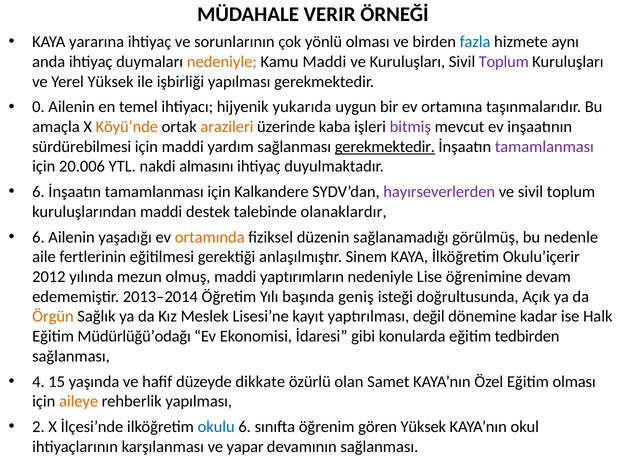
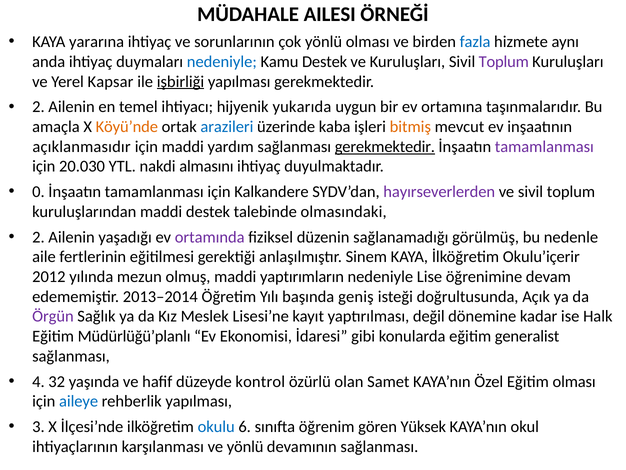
VERIR: VERIR -> AILESI (330, 14)
nedeniyle colour: orange -> blue (222, 62)
Kamu Maddi: Maddi -> Destek (325, 62)
Yerel Yüksek: Yüksek -> Kapsar (111, 82)
işbirliği underline: none -> present (181, 82)
0: 0 -> 2 (38, 107)
arazileri colour: orange -> blue (227, 127)
bitmiş colour: purple -> orange (410, 127)
sürdürebilmesi: sürdürebilmesi -> açıklanmasıdır (82, 147)
20.006: 20.006 -> 20.030 (82, 166)
6: 6 -> 0 (38, 192)
olanaklardır: olanaklardır -> olmasındaki (344, 212)
6: 6 -> 2 (38, 237)
ortamında colour: orange -> purple (210, 237)
Örgün colour: orange -> purple (53, 316)
Müdürlüğü’odağı: Müdürlüğü’odağı -> Müdürlüğü’planlı (134, 336)
tedbirden: tedbirden -> generalist (527, 336)
15: 15 -> 32 (57, 381)
dikkate: dikkate -> kontrol (260, 381)
aileye colour: orange -> blue (79, 401)
2: 2 -> 3 (38, 426)
ve yapar: yapar -> yönlü (245, 446)
